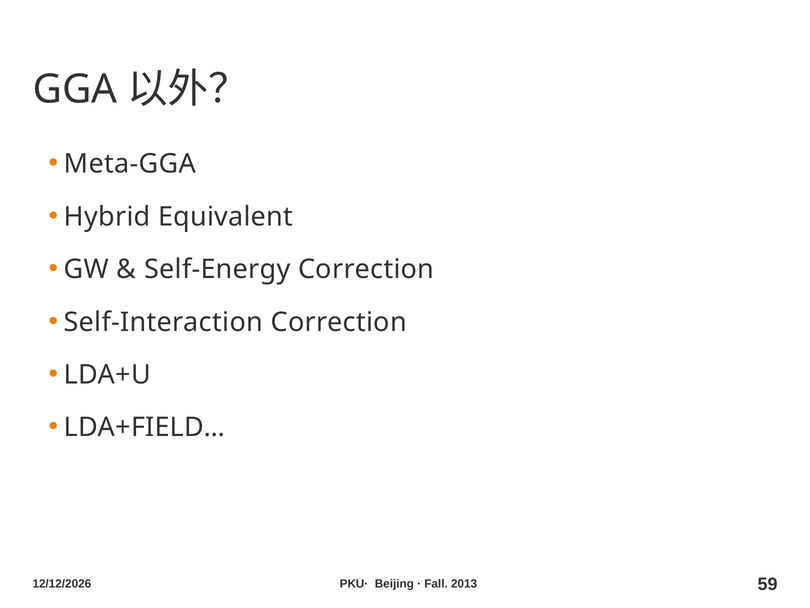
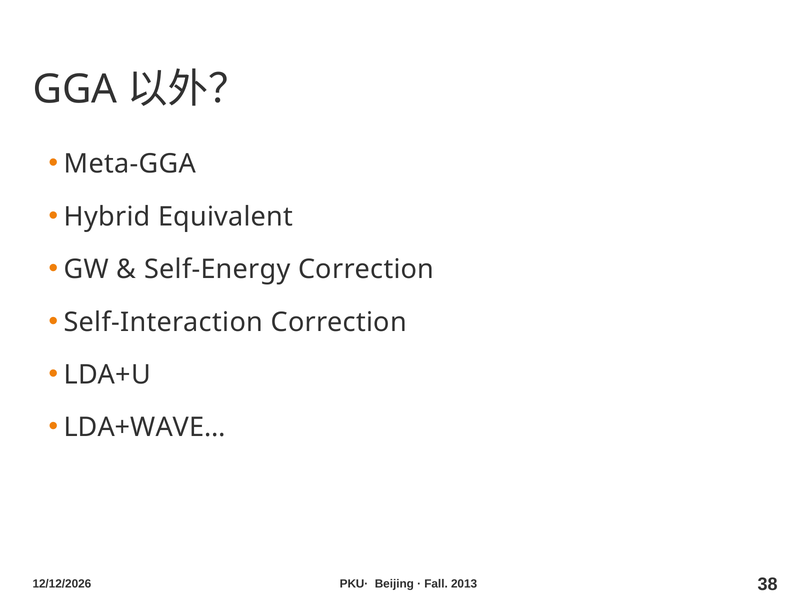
LDA+FIELD…: LDA+FIELD… -> LDA+WAVE… (145, 427)
59: 59 -> 38 (768, 584)
